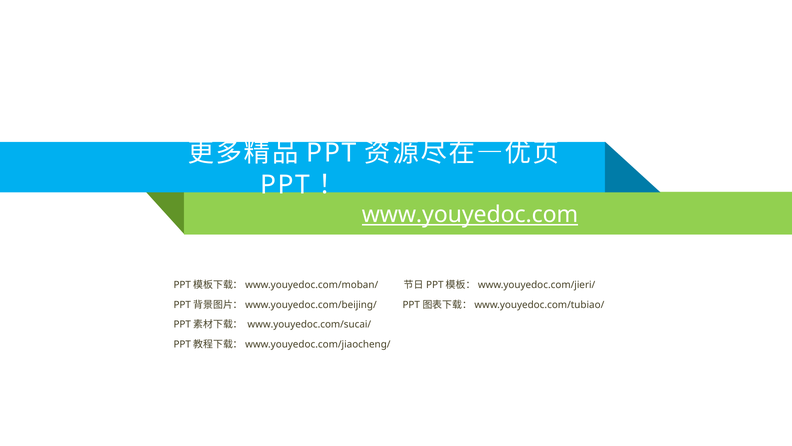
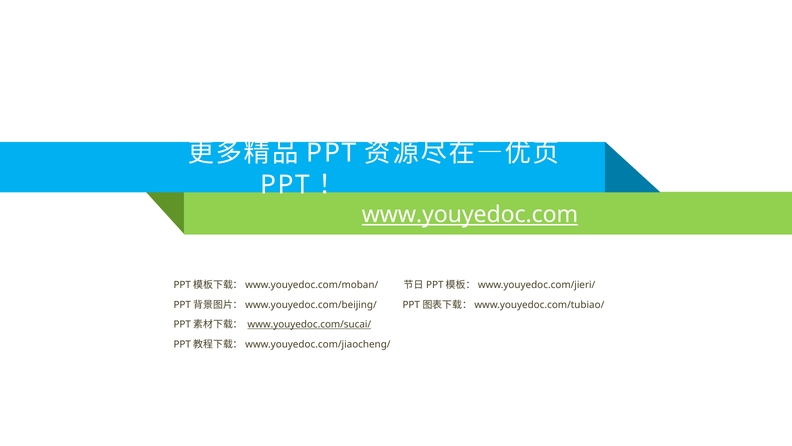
www.youyedoc.com/sucai/ underline: none -> present (309, 324)
